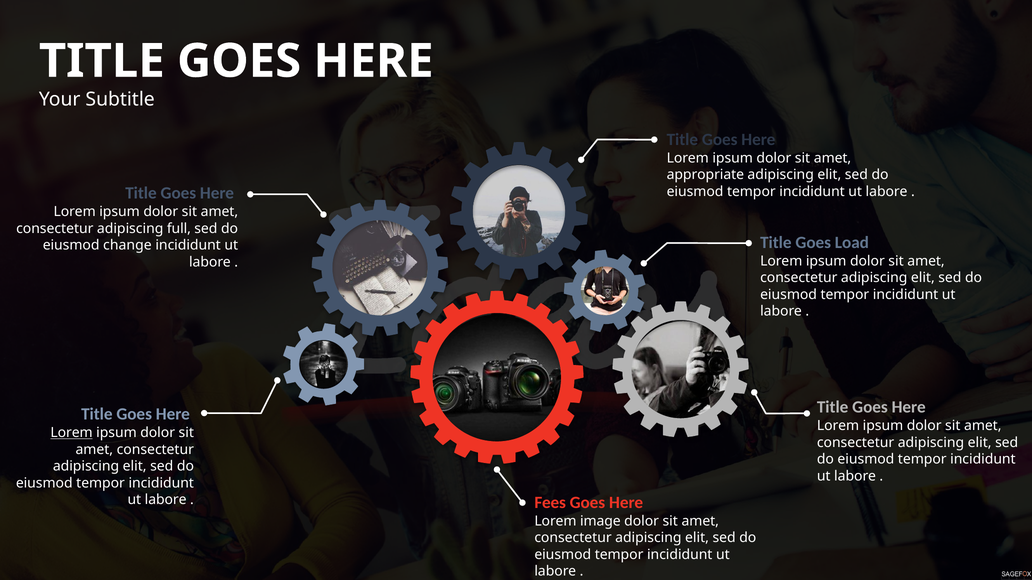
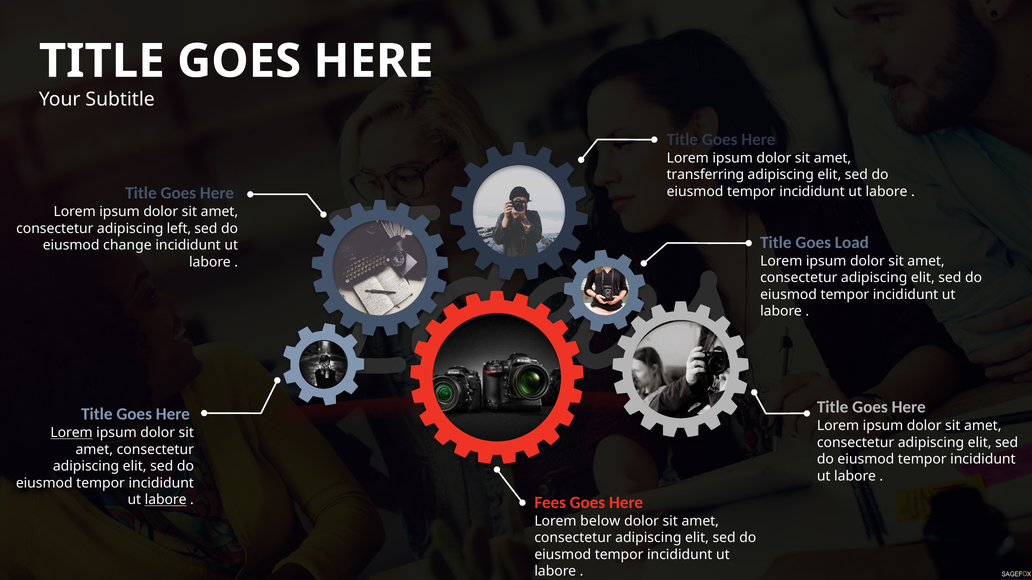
appropriate: appropriate -> transferring (705, 175)
full: full -> left (179, 229)
labore underline: none -> present (166, 500)
image: image -> below (600, 521)
